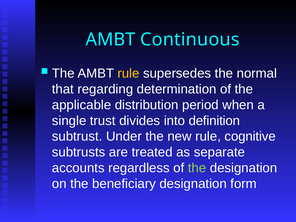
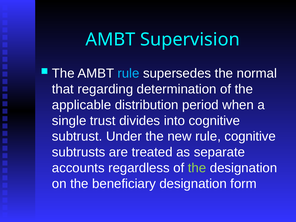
Continuous: Continuous -> Supervision (190, 39)
rule colour: yellow -> light blue (128, 73)
into definition: definition -> cognitive (214, 121)
